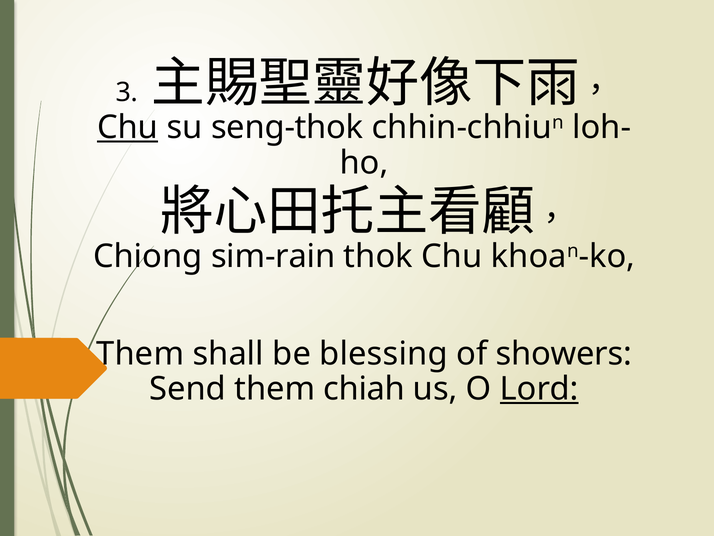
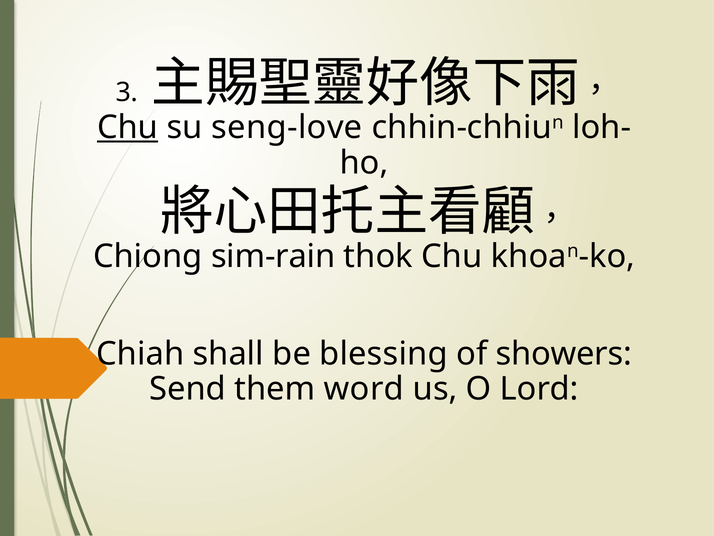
seng-thok: seng-thok -> seng-love (287, 127)
Them: Them -> Chiah (140, 353)
chiah: chiah -> word (364, 389)
Lord underline: present -> none (539, 389)
